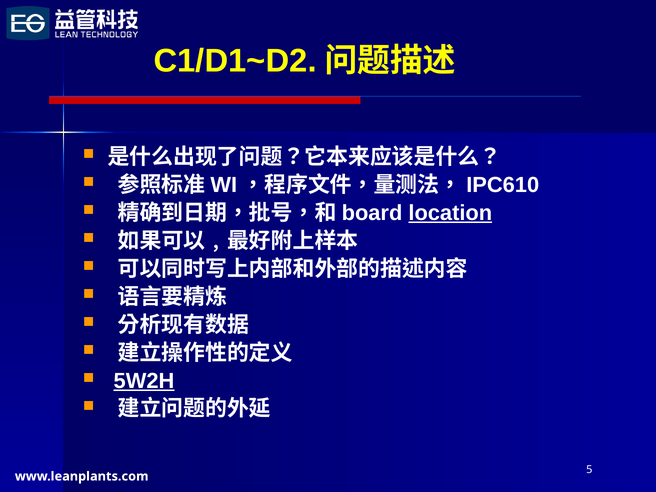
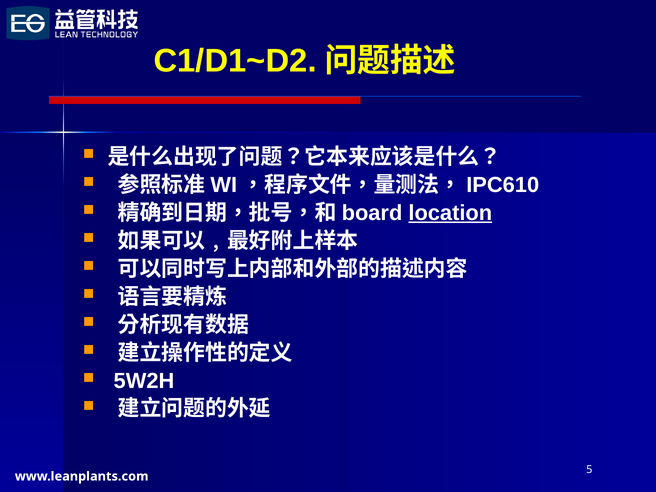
5W2H underline: present -> none (144, 381)
